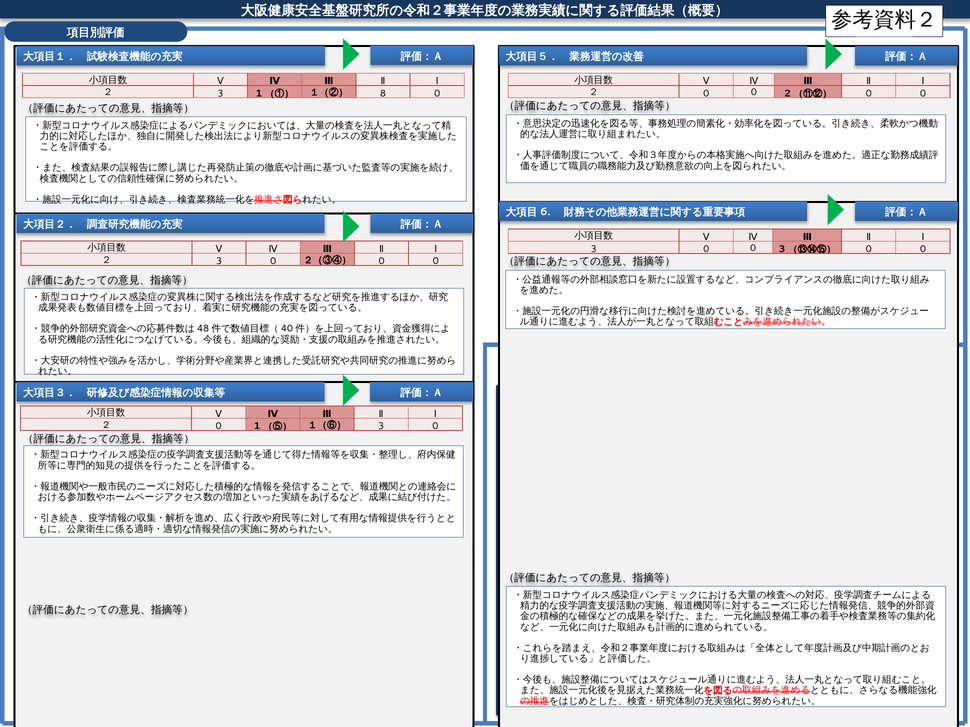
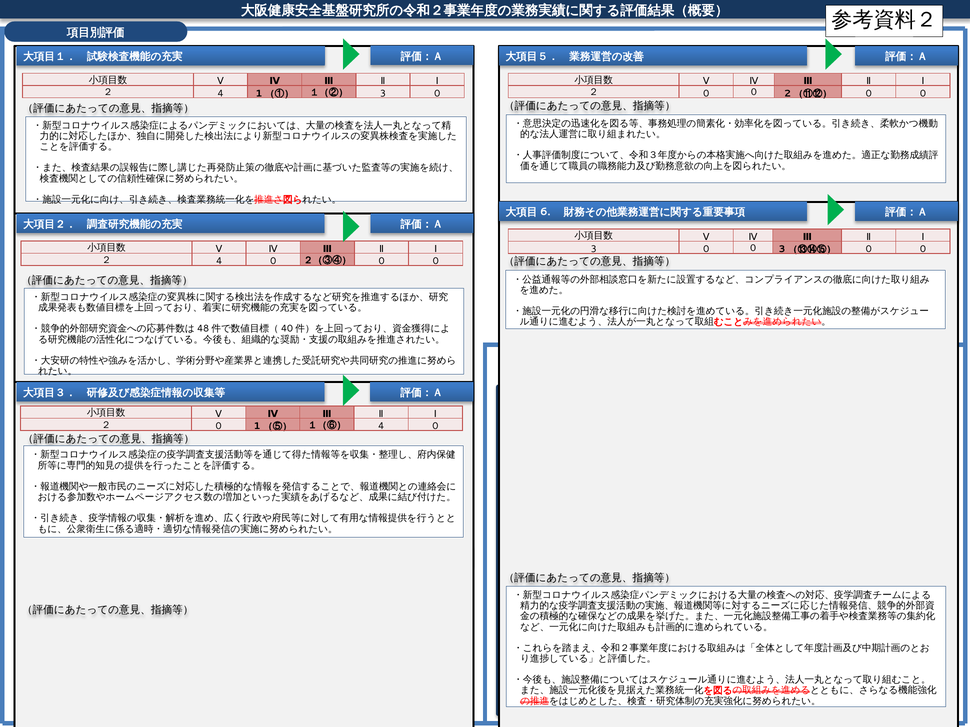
3: 3 -> 4 (221, 94)
１（②） 8: 8 -> 3 (383, 94)
3: 3 -> 4 (219, 261)
１（⑥） 3: 3 -> 4 (381, 426)
